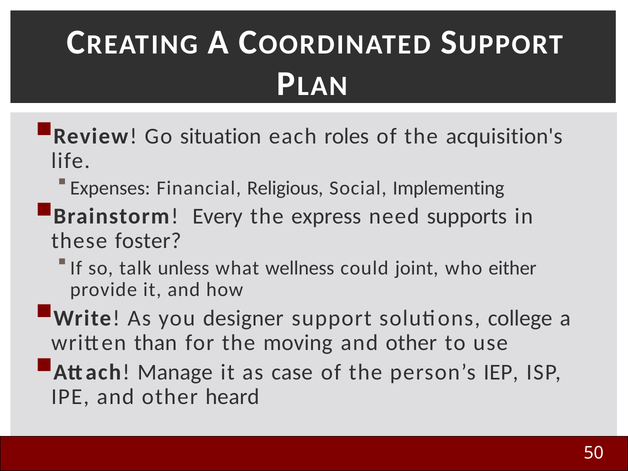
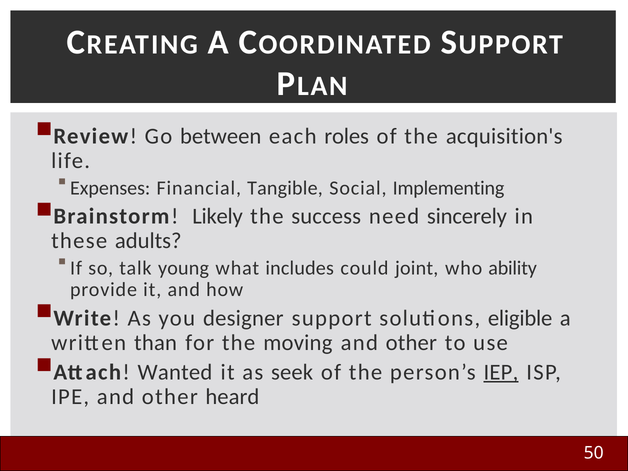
situation: situation -> between (221, 136)
Religious: Religious -> Tangible (285, 188)
Every: Every -> Likely (218, 216)
express: express -> success (326, 216)
supports: supports -> sincerely (467, 216)
foster: foster -> adults (148, 241)
unless: unless -> young (183, 268)
wellness: wellness -> includes (300, 268)
either: either -> ability (513, 268)
college: college -> eligible (520, 318)
Manage: Manage -> Wanted (175, 372)
case: case -> seek (292, 372)
IEP underline: none -> present (501, 372)
